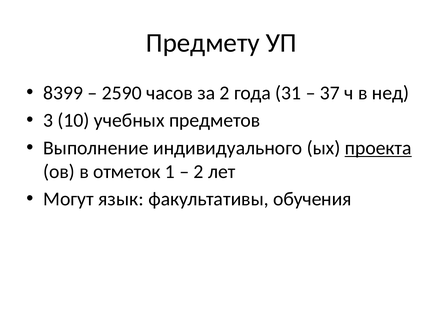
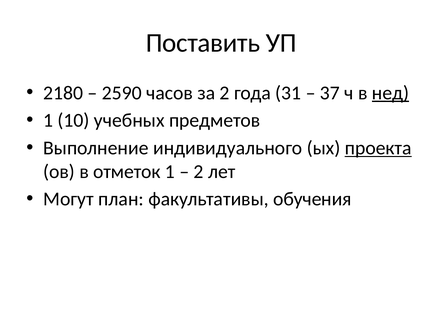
Предмету: Предмету -> Поставить (203, 43)
8399: 8399 -> 2180 (63, 93)
нед underline: none -> present (390, 93)
3: 3 -> 1 (48, 121)
язык: язык -> план (121, 199)
